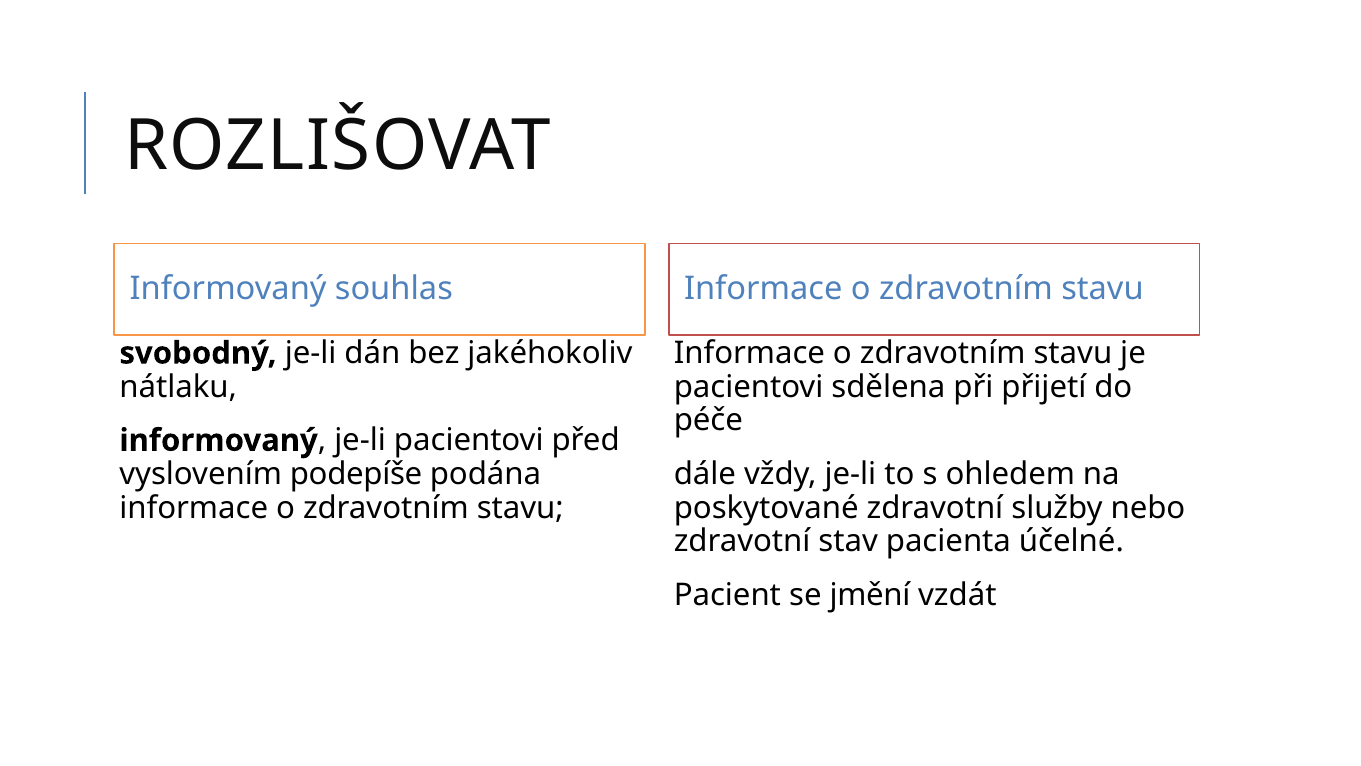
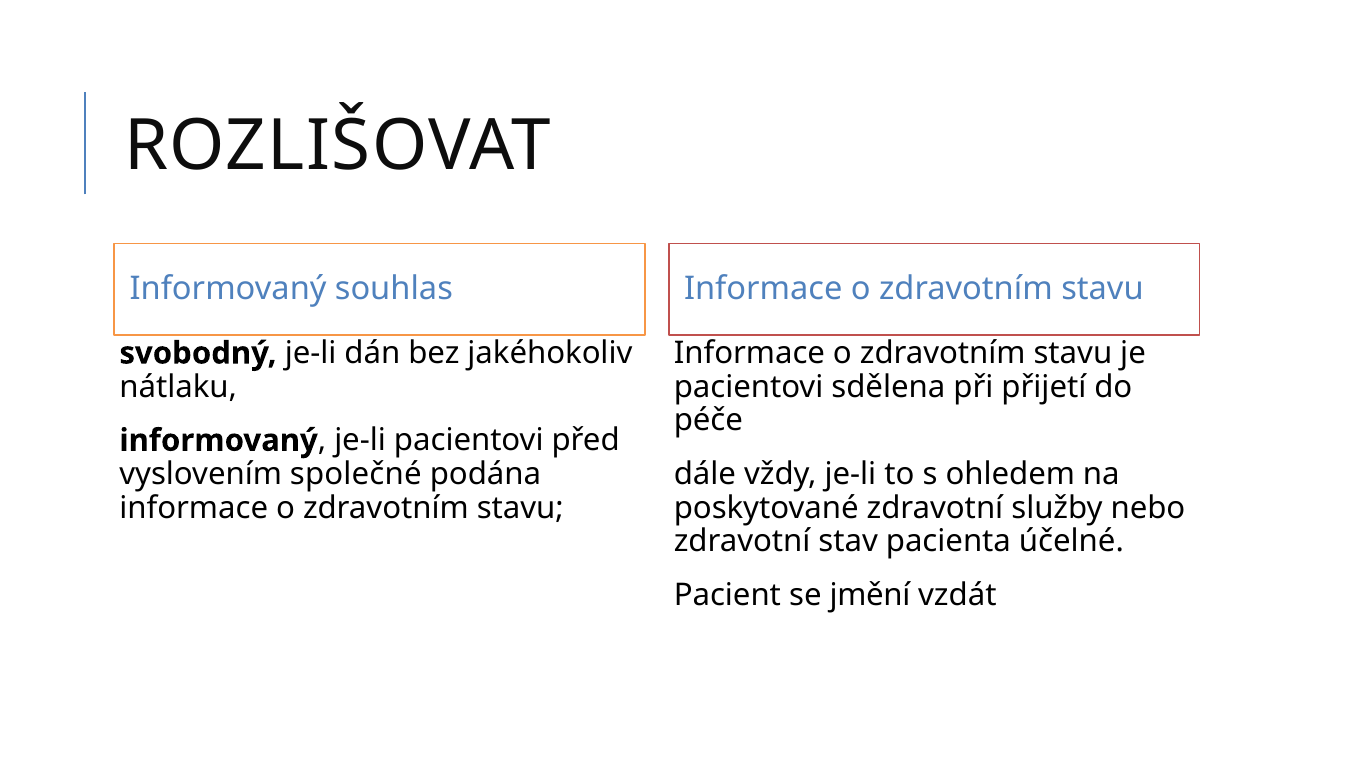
podepíše: podepíše -> společné (356, 474)
